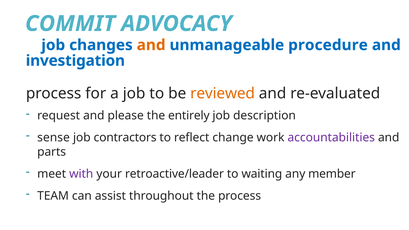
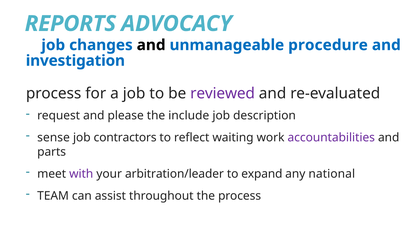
COMMIT: COMMIT -> REPORTS (70, 24)
and colour: orange -> black (151, 45)
reviewed colour: orange -> purple (223, 93)
entirely: entirely -> include (189, 116)
change: change -> waiting (233, 138)
retroactive/leader: retroactive/leader -> arbitration/leader (174, 174)
waiting: waiting -> expand (262, 174)
member: member -> national (332, 174)
